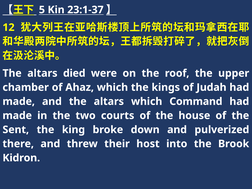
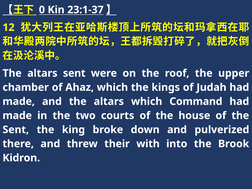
5: 5 -> 0 (42, 10)
altars died: died -> sent (74, 73)
host: host -> with (148, 144)
